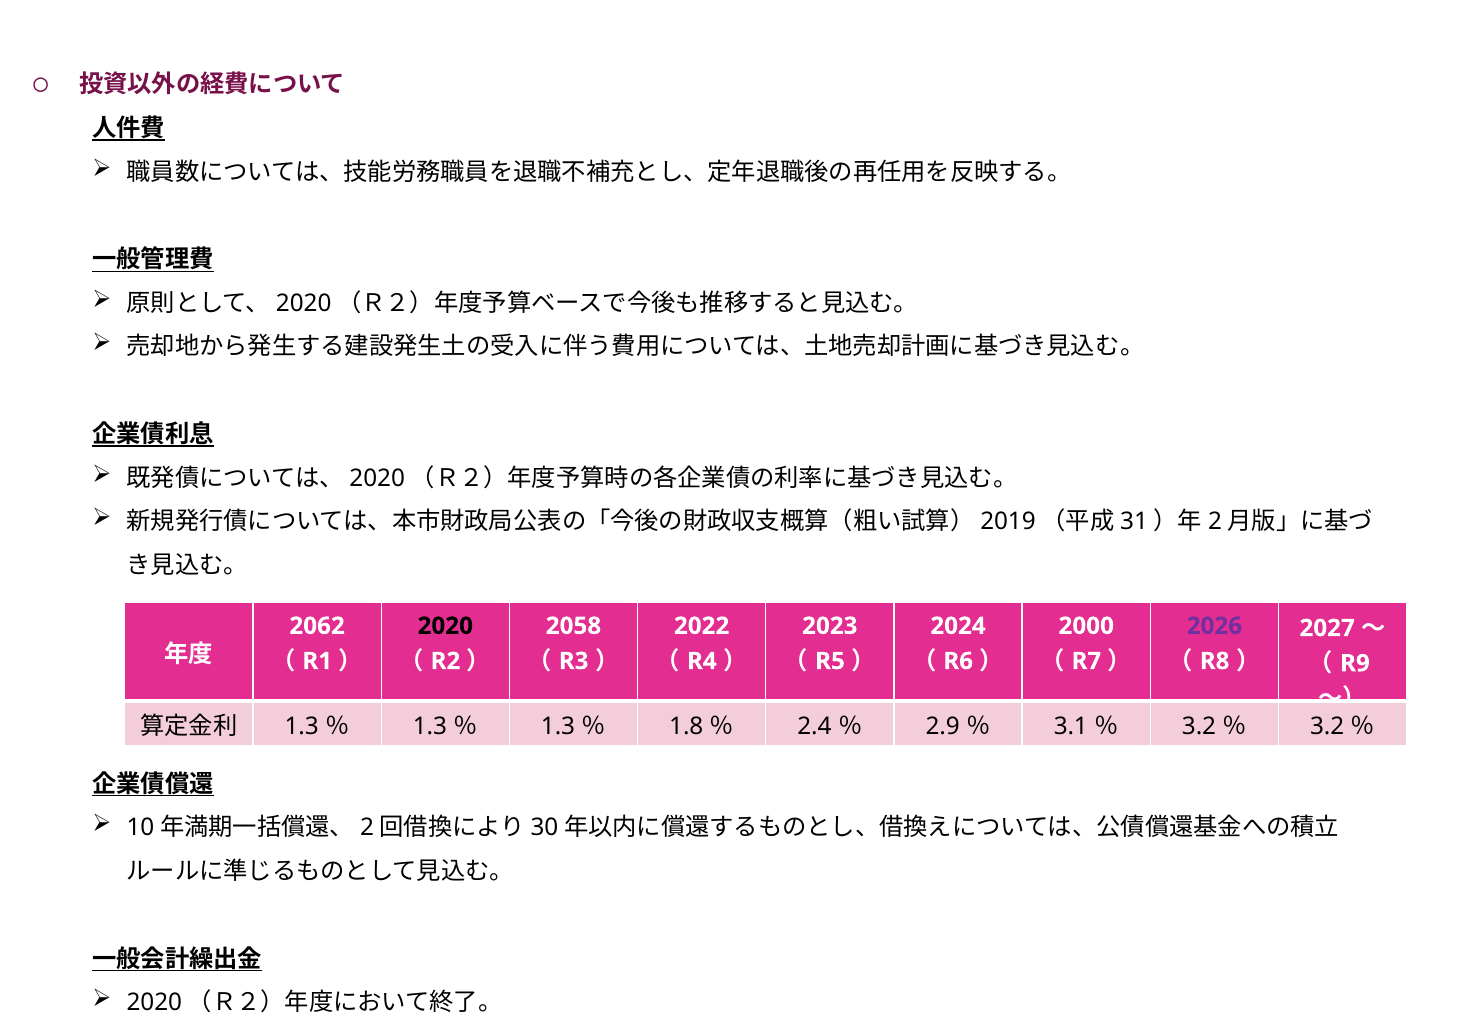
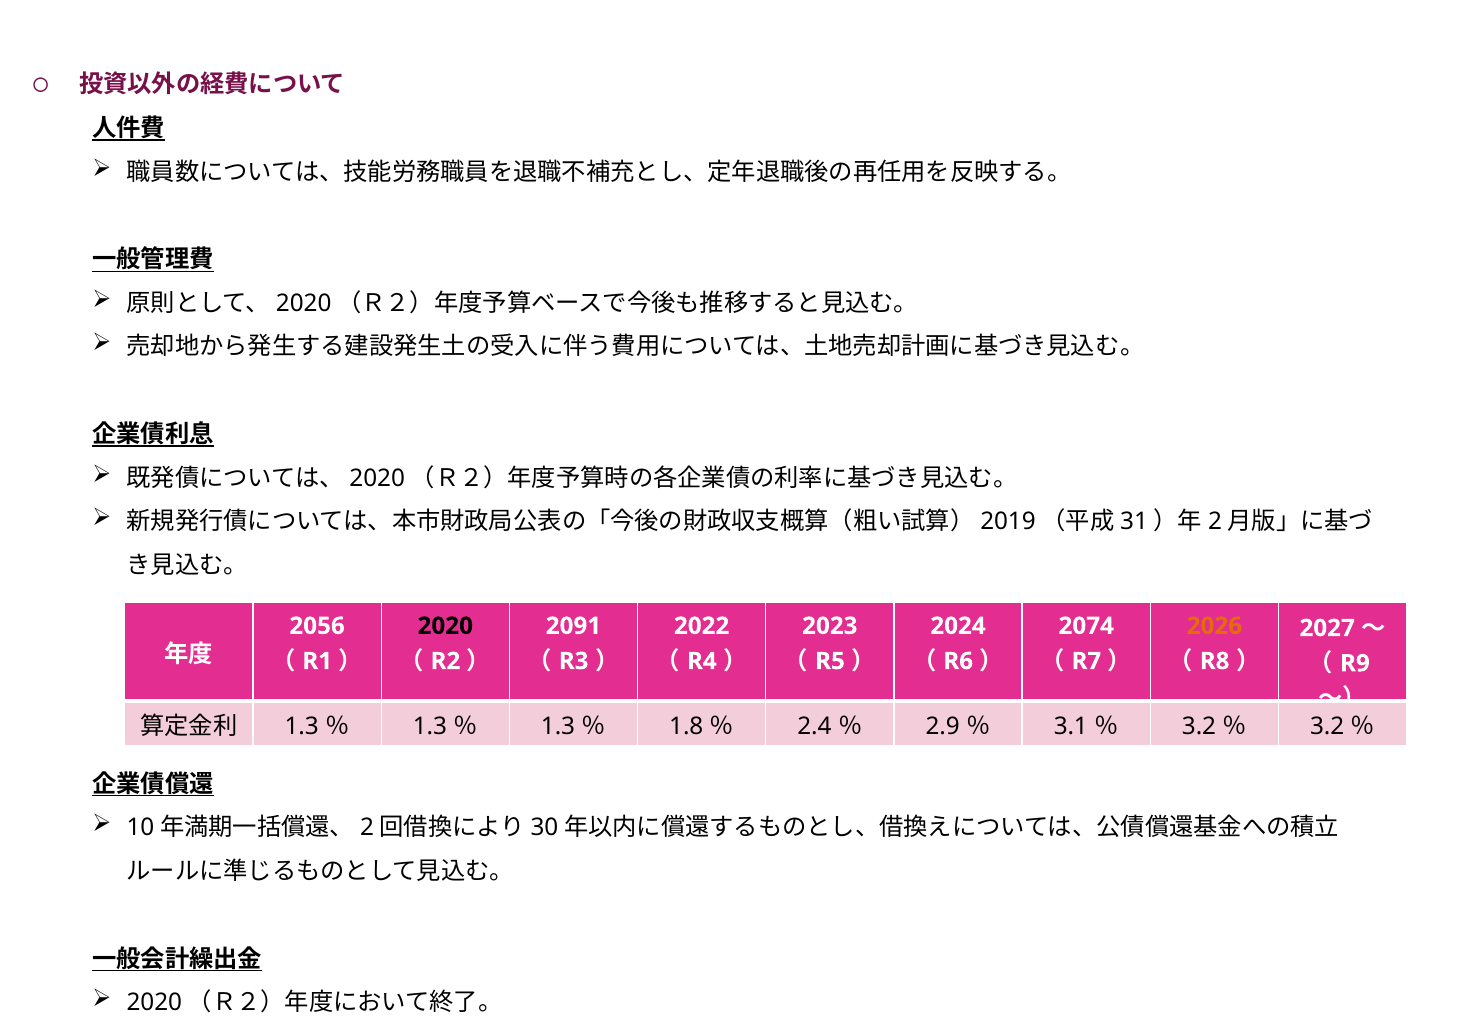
2062: 2062 -> 2056 (317, 626)
2058: 2058 -> 2091 (573, 626)
2000: 2000 -> 2074 (1086, 626)
2026 colour: purple -> orange (1214, 626)
